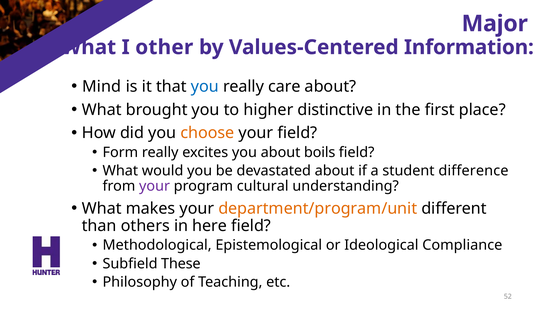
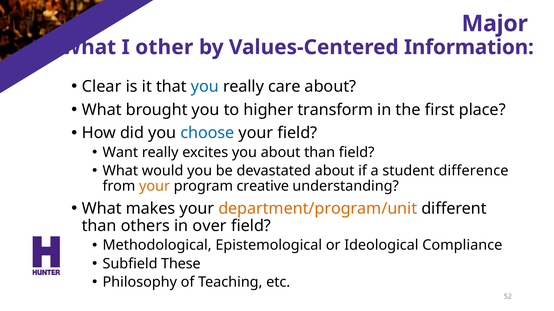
Mind: Mind -> Clear (102, 87)
distinctive: distinctive -> transform (335, 110)
choose colour: orange -> blue (207, 133)
Form: Form -> Want (120, 153)
about boils: boils -> than (320, 153)
your colour: purple -> orange (155, 187)
cultural: cultural -> creative (263, 187)
here: here -> over (210, 226)
